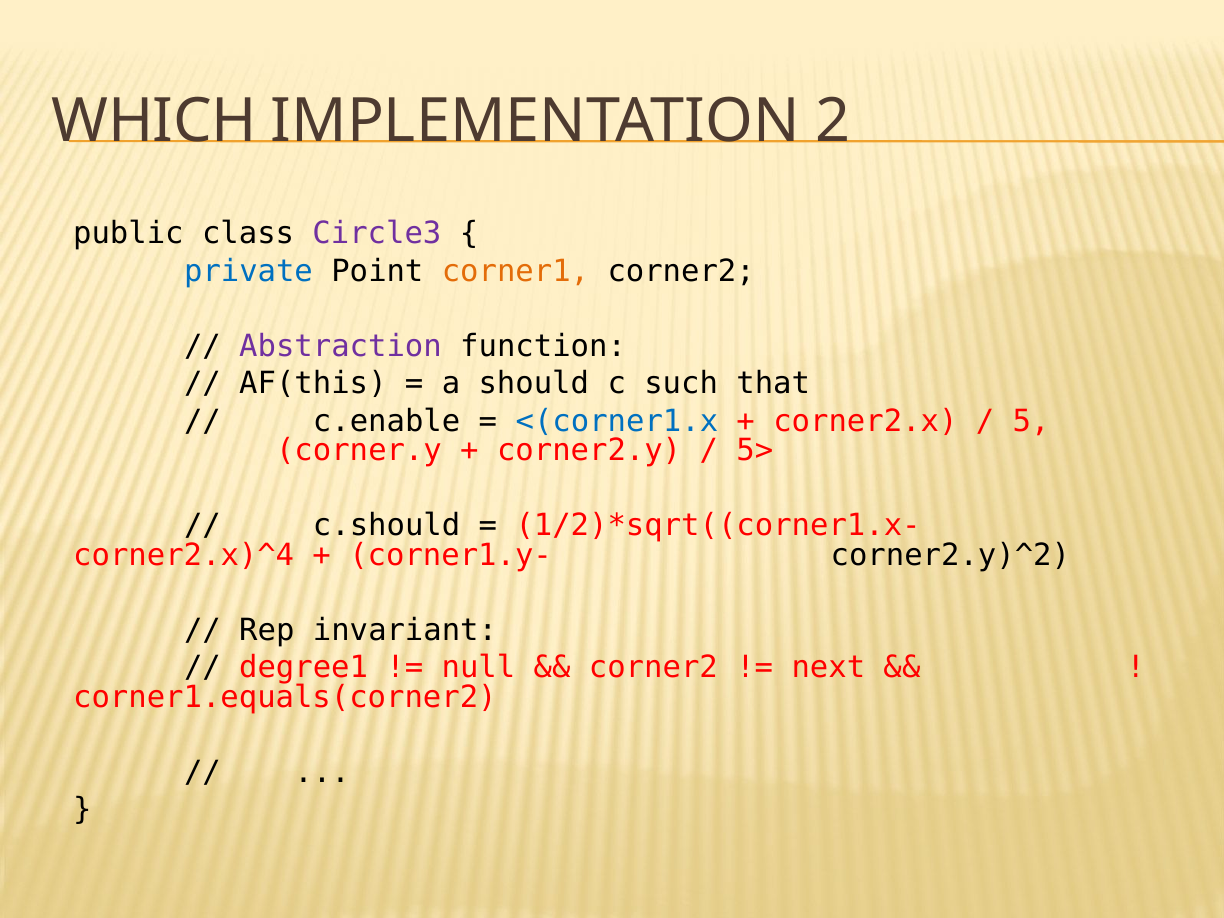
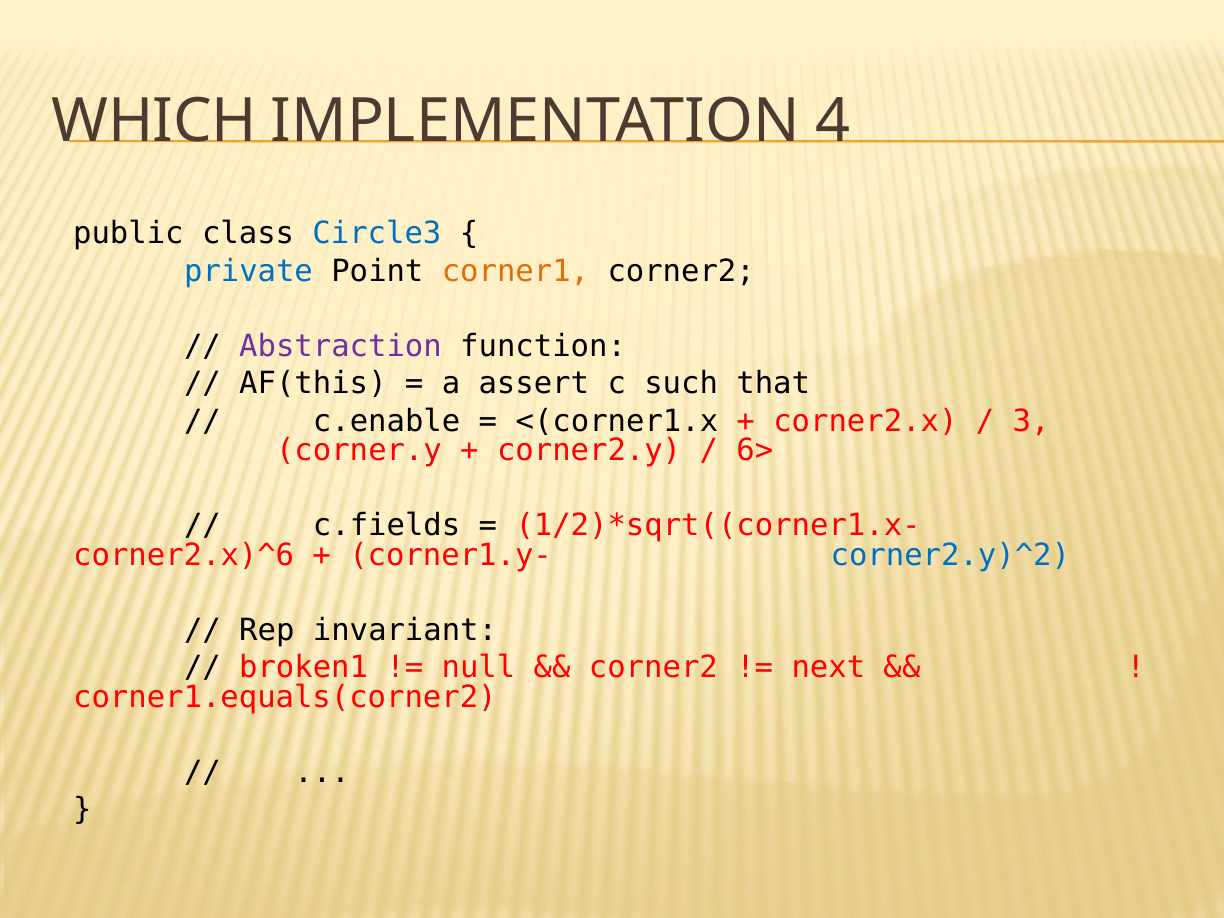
2: 2 -> 4 (833, 122)
Circle3 colour: purple -> blue (377, 234)
should: should -> assert (534, 384)
<(corner1.x colour: blue -> black (617, 421)
5: 5 -> 3 (1031, 421)
5>: 5> -> 6> (755, 451)
c.should: c.should -> c.fields (387, 526)
corner2.x)^4: corner2.x)^4 -> corner2.x)^6 (184, 555)
corner2.y)^2 colour: black -> blue (950, 555)
degree1: degree1 -> broken1 (304, 668)
